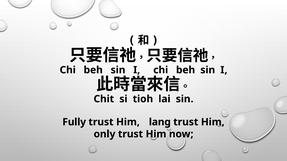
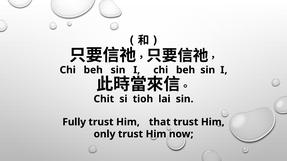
lang: lang -> that (160, 122)
